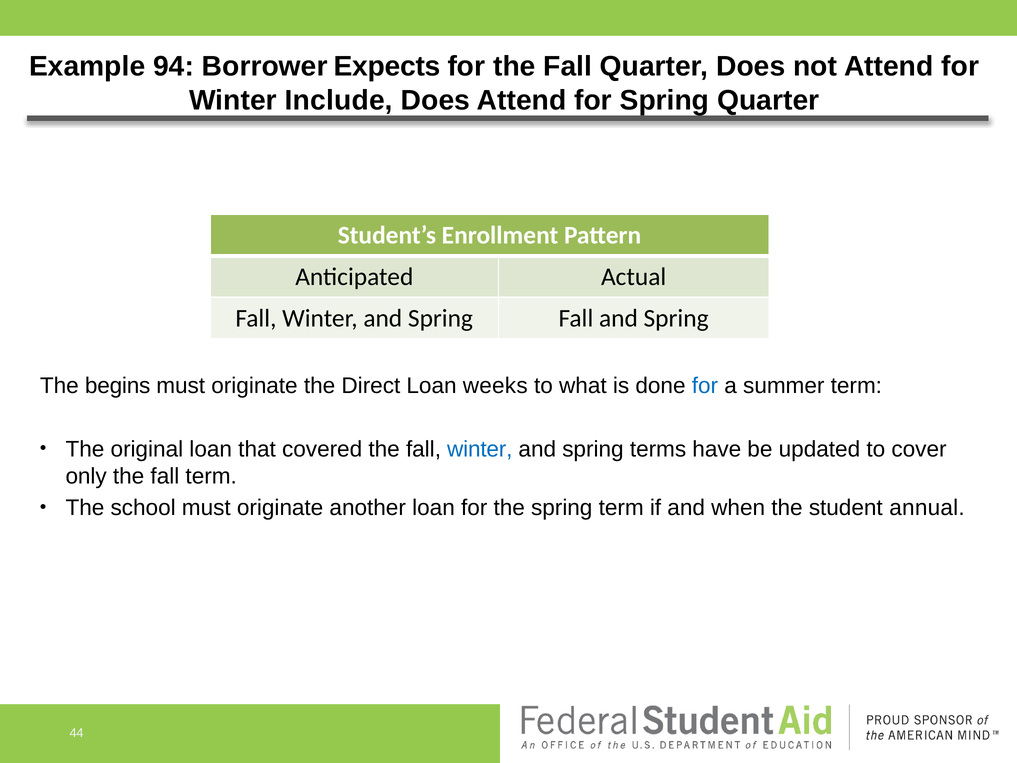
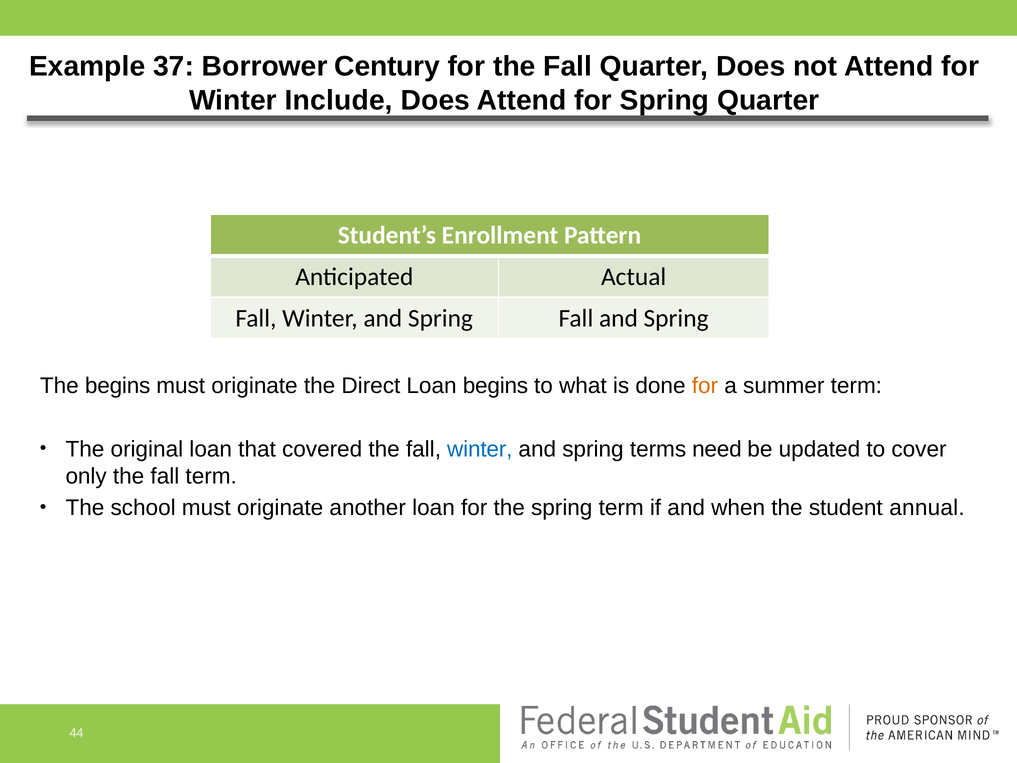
94: 94 -> 37 (174, 66)
Expects: Expects -> Century (387, 66)
Loan weeks: weeks -> begins (495, 386)
for colour: blue -> orange (705, 386)
have: have -> need (717, 449)
